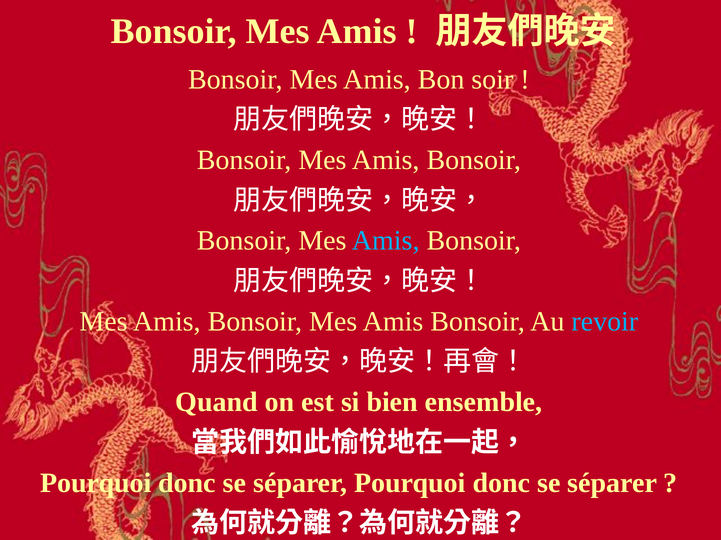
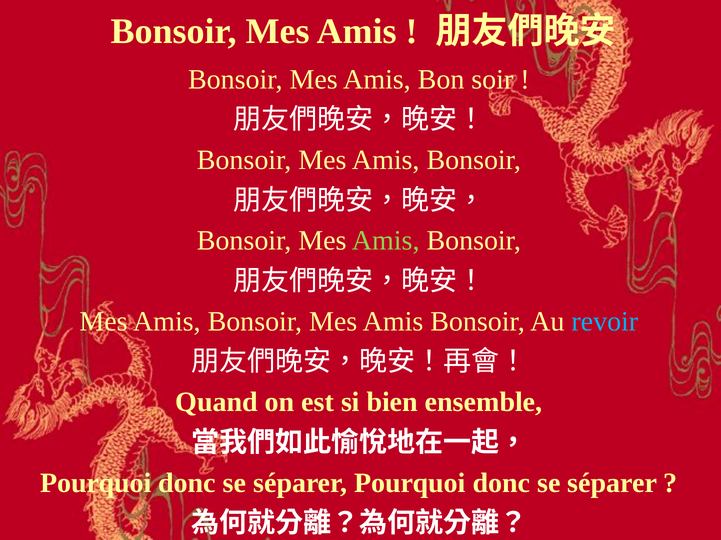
Amis colour: light blue -> light green (386, 241)
